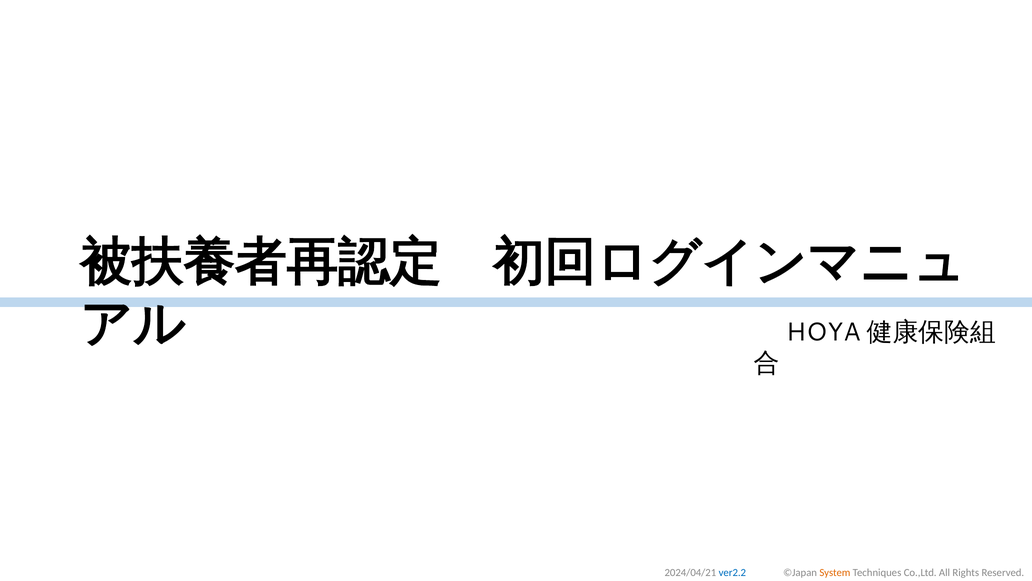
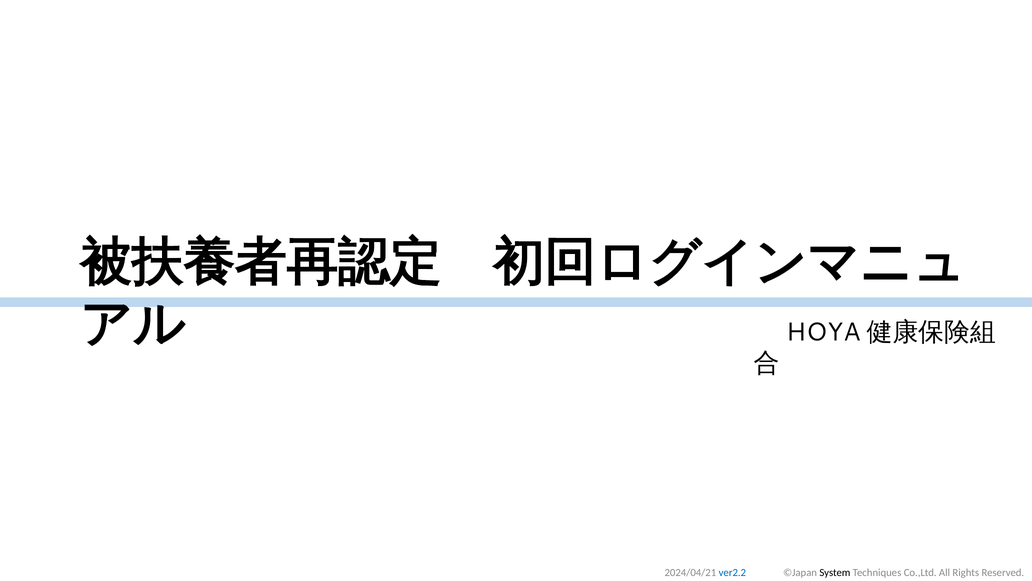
System colour: orange -> black (835, 572)
